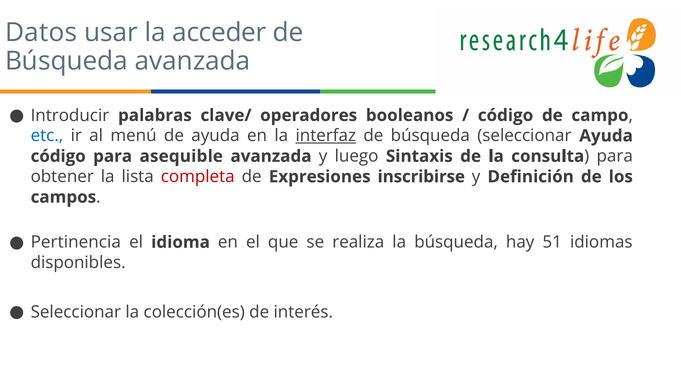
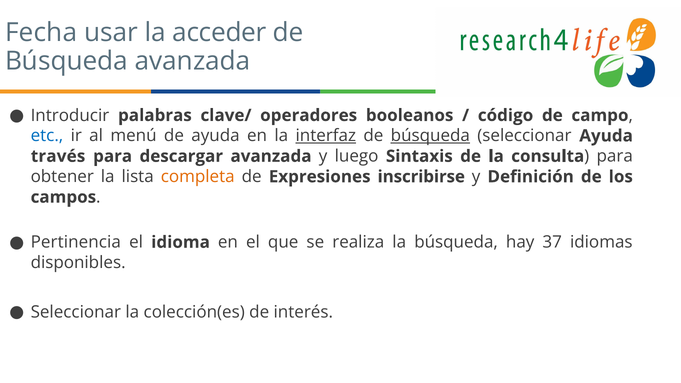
Datos: Datos -> Fecha (41, 33)
búsqueda underline: none -> present (430, 136)
código: código -> través (58, 156)
asequible: asequible -> descargar (181, 156)
completa colour: red -> orange (198, 177)
51: 51 -> 37 (552, 242)
